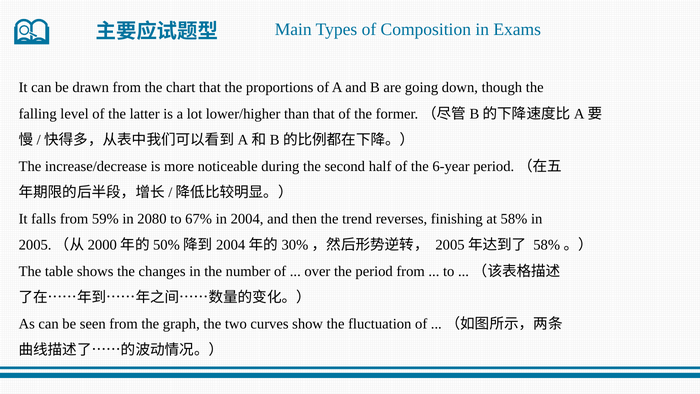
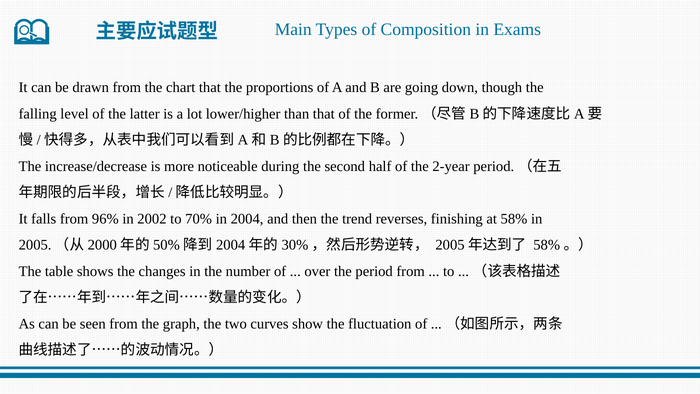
6-year: 6-year -> 2-year (451, 166)
59%: 59% -> 96% (105, 219)
2080: 2080 -> 2002 (152, 219)
67%: 67% -> 70% (199, 219)
